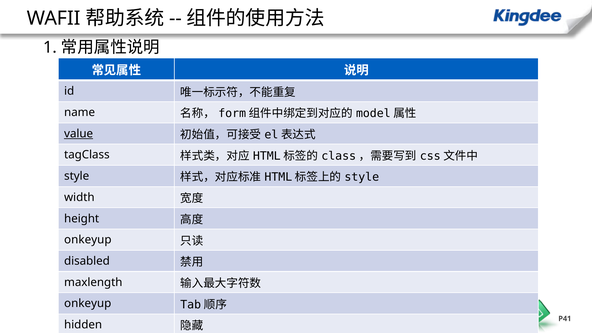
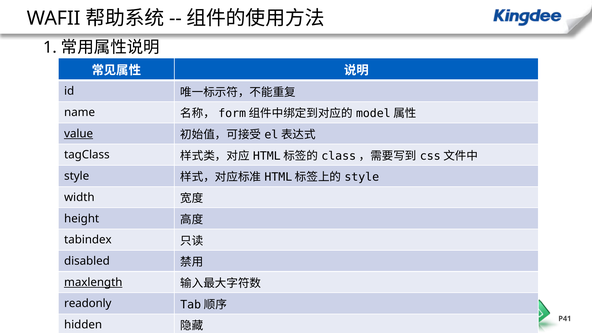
onkeyup: onkeyup -> tabindex (88, 240)
maxlength underline: none -> present (93, 282)
onkeyup: onkeyup -> readonly (88, 303)
